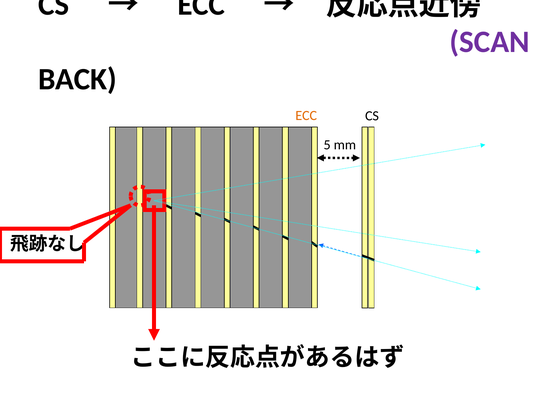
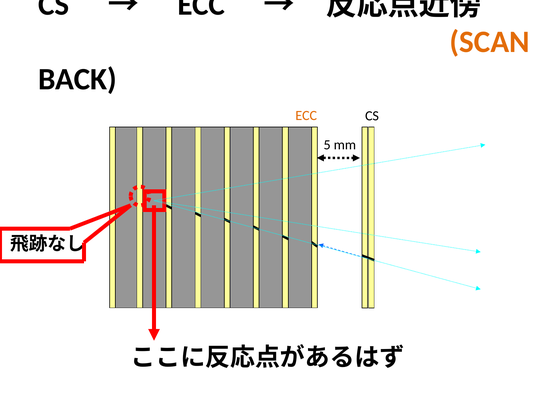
SCAN colour: purple -> orange (490, 42)
